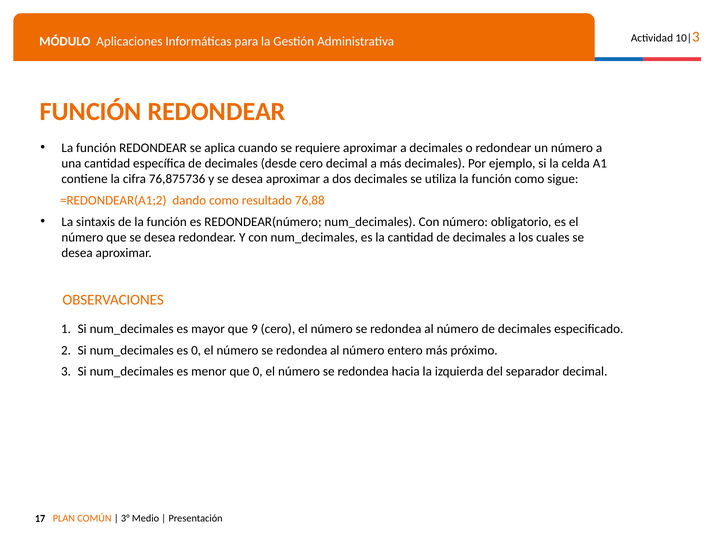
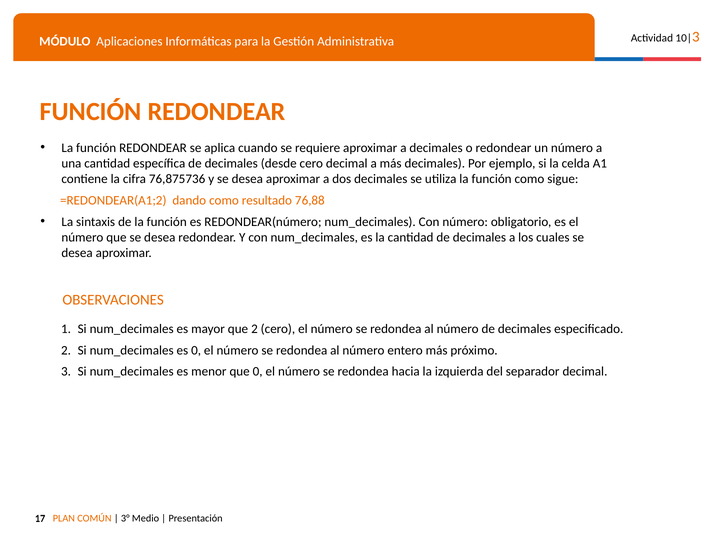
que 9: 9 -> 2 (254, 329)
